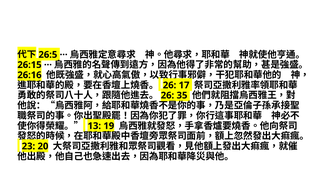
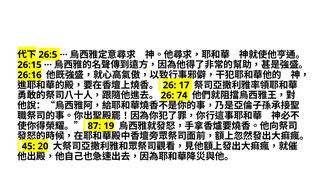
35: 35 -> 74 (182, 95)
13: 13 -> 87 (94, 126)
23: 23 -> 45 (28, 146)
